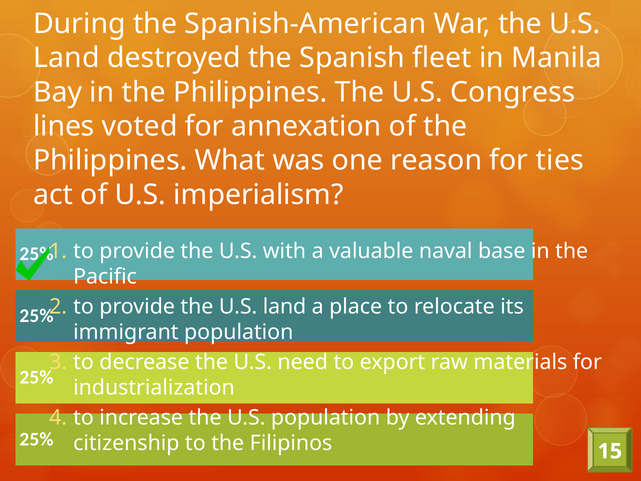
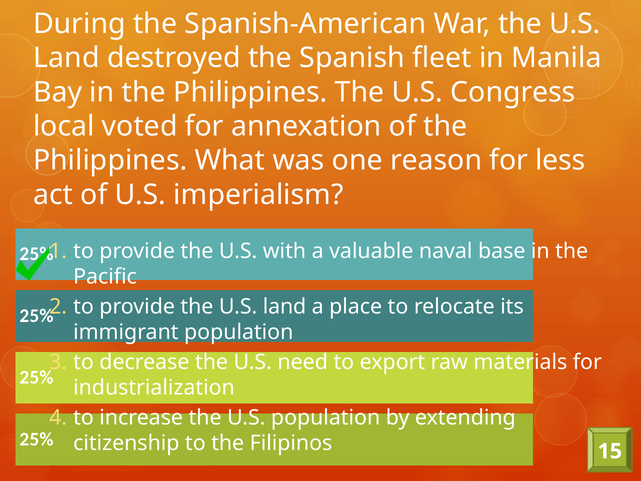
lines: lines -> local (64, 126)
ties: ties -> less (560, 160)
